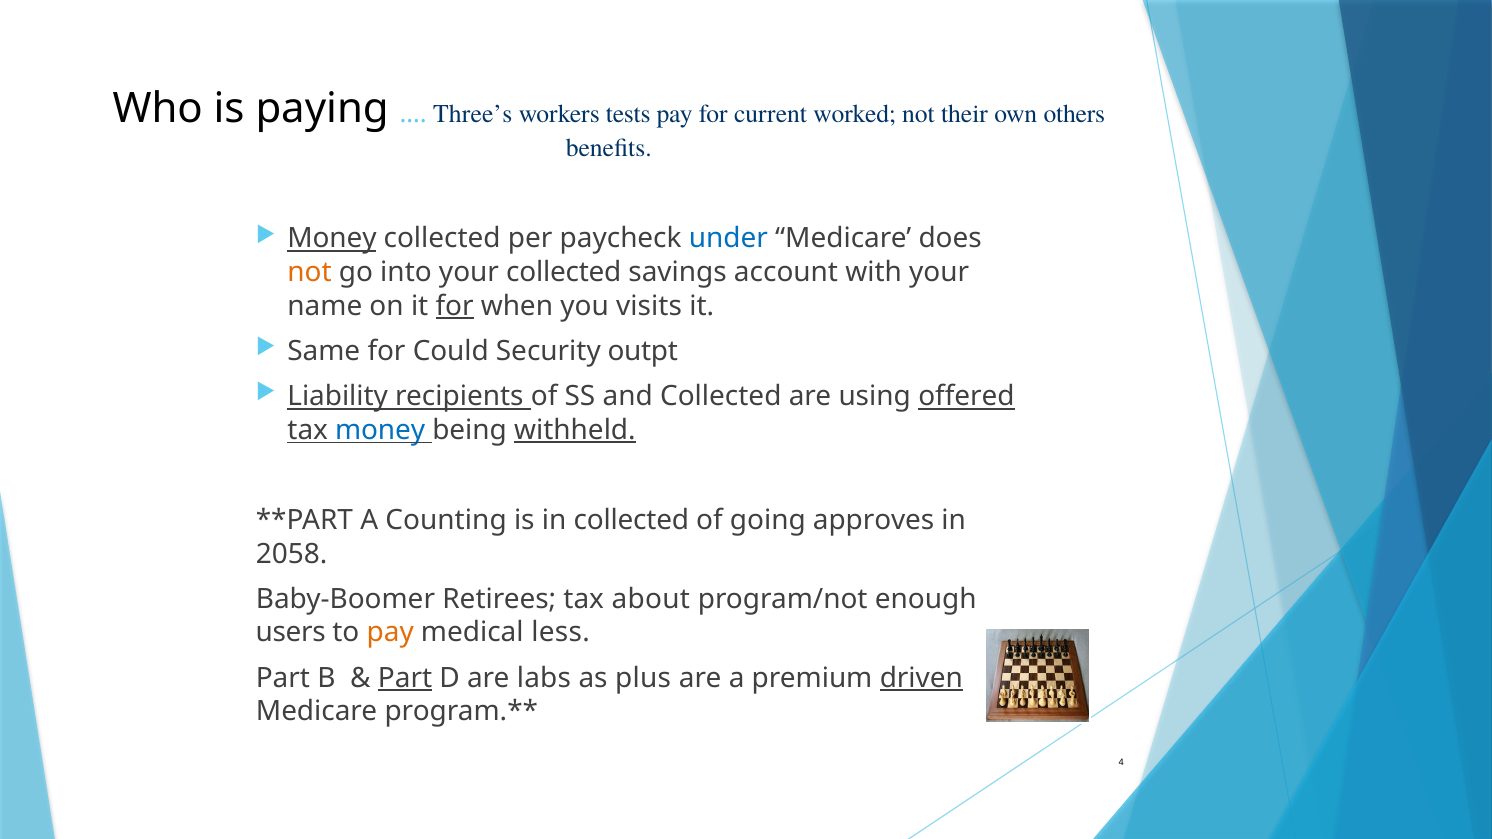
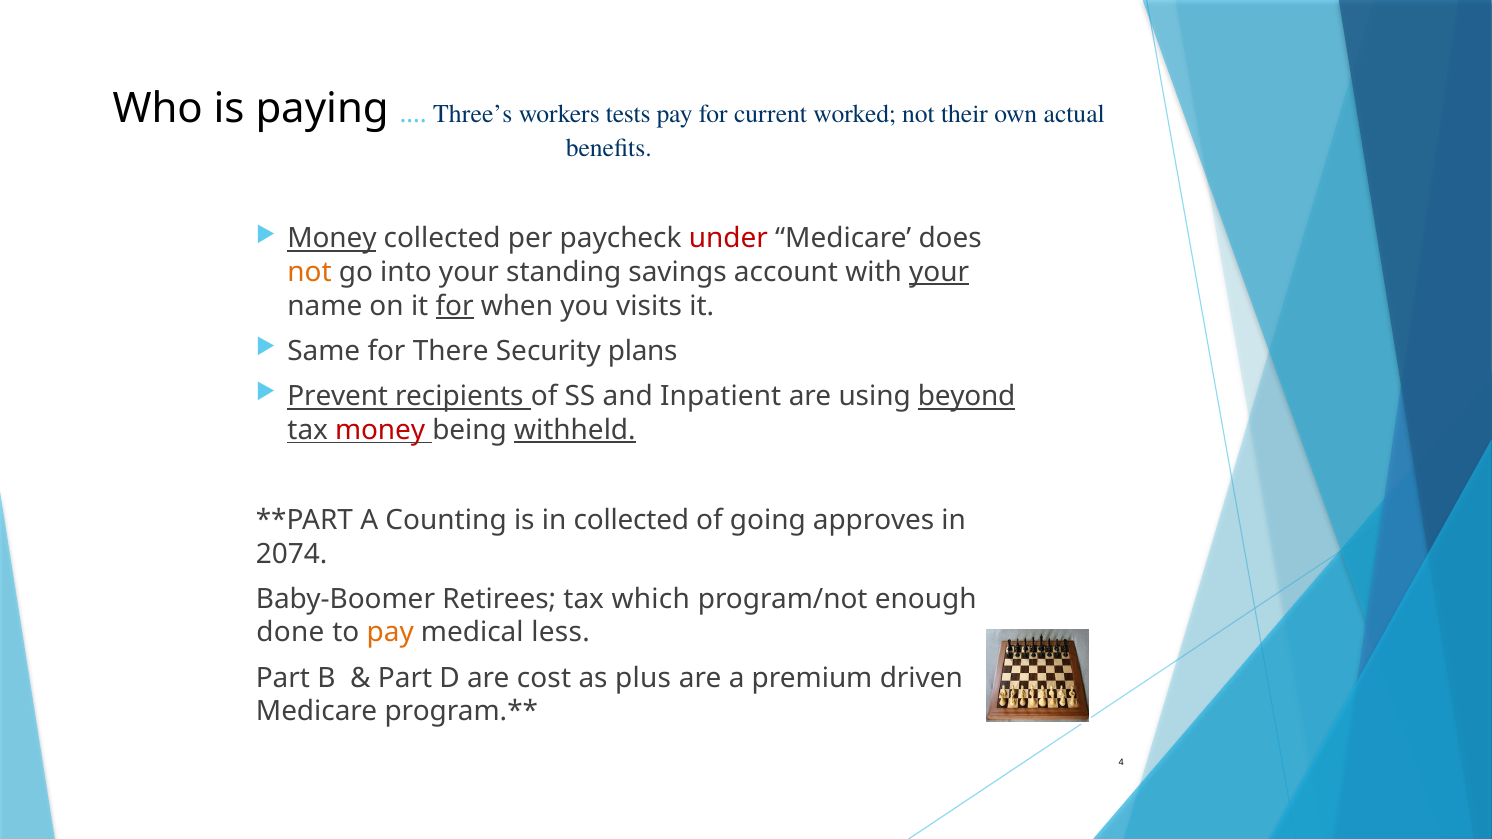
others: others -> actual (1074, 114)
under colour: blue -> red (728, 239)
your collected: collected -> standing (564, 272)
your underline: none -> present (939, 272)
Could: Could -> There (451, 351)
outpt: outpt -> plans (643, 351)
Liability: Liability -> Prevent (338, 396)
and Collected: Collected -> Inpatient (721, 396)
offered: offered -> beyond (967, 396)
money colour: blue -> red (380, 430)
2058: 2058 -> 2074 (292, 554)
about: about -> which (651, 599)
users: users -> done (290, 633)
Part underline: present -> none (405, 678)
labs: labs -> cost (544, 678)
driven underline: present -> none (921, 678)
